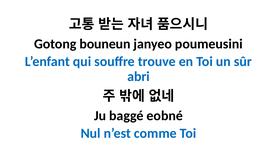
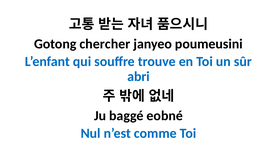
bouneun: bouneun -> chercher (105, 44)
